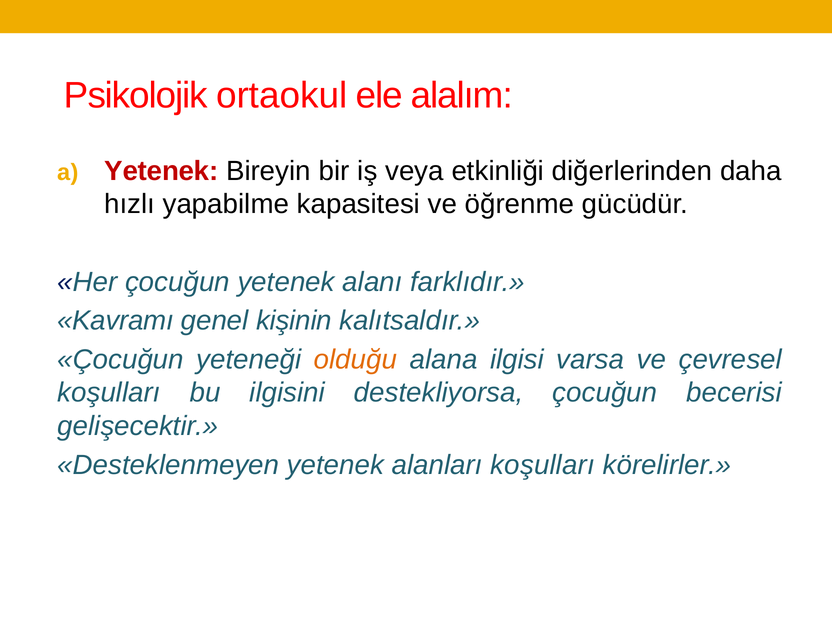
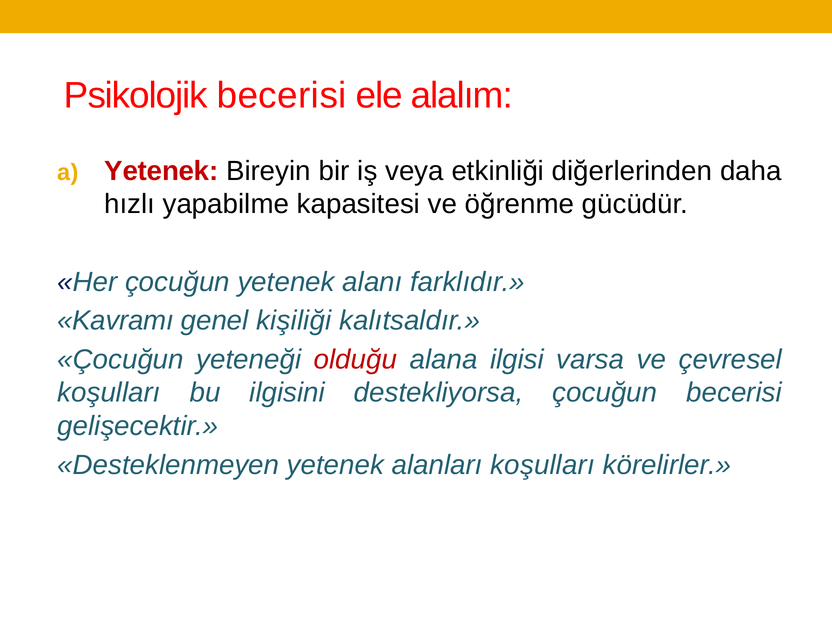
Psikolojik ortaokul: ortaokul -> becerisi (282, 96)
kişinin: kişinin -> kişiliği (294, 321)
olduğu colour: orange -> red (355, 359)
